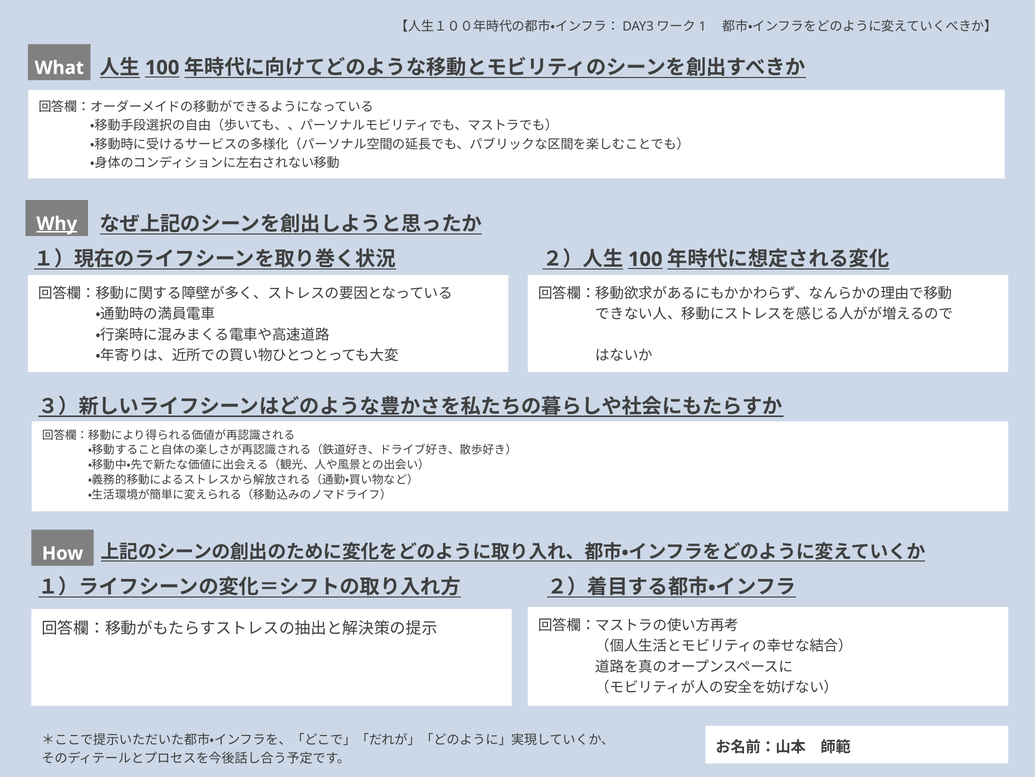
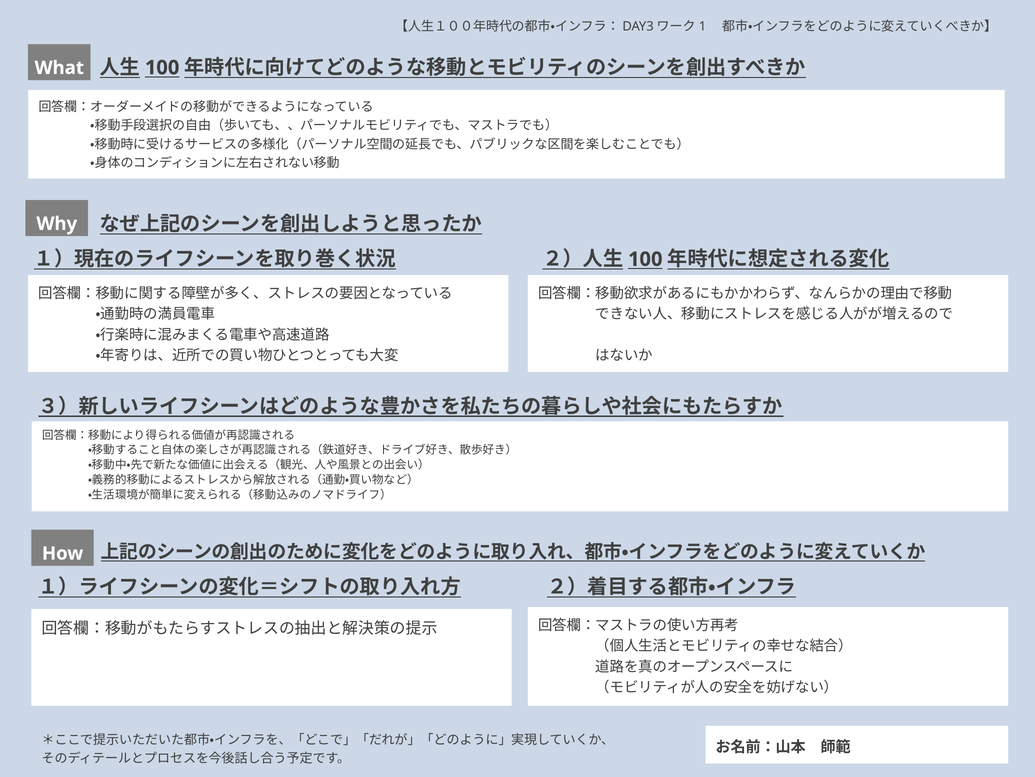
Why underline: present -> none (57, 224)
